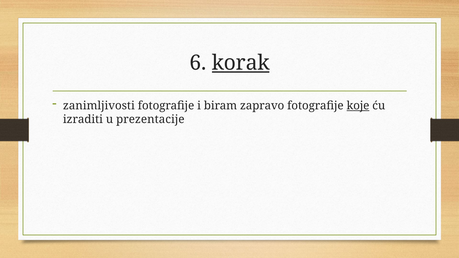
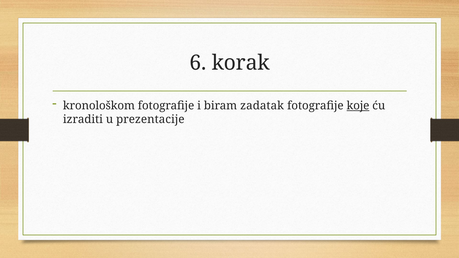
korak underline: present -> none (241, 63)
zanimljivosti: zanimljivosti -> kronološkom (99, 106)
zapravo: zapravo -> zadatak (262, 106)
